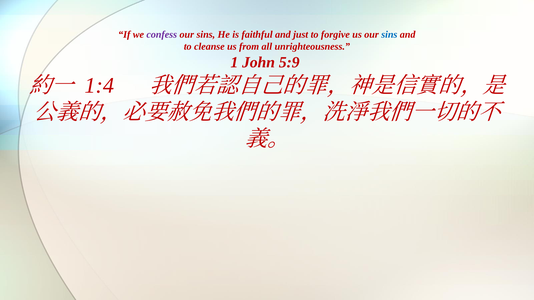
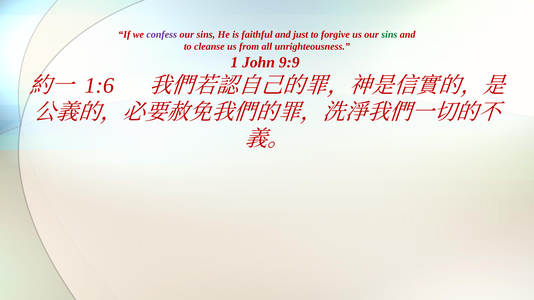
sins colour: blue -> green (389, 35)
5:9: 5:9 -> 9:9 (289, 62)
1:4: 1:4 -> 1:6 (99, 86)
